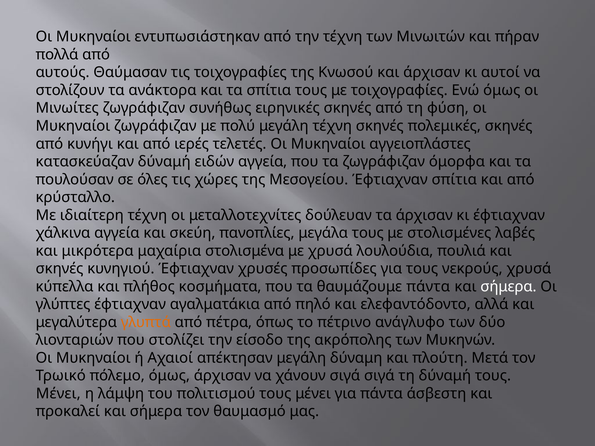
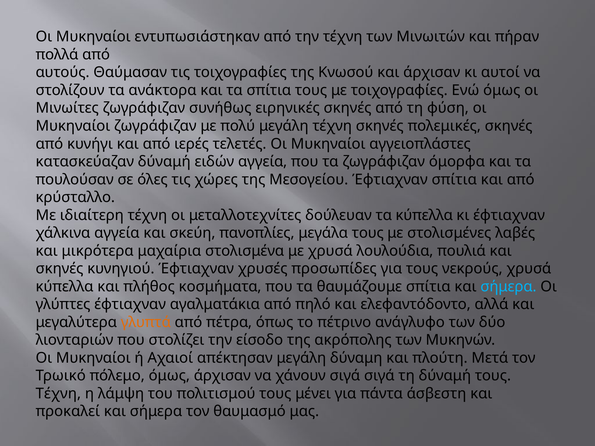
τα άρχισαν: άρχισαν -> κύπελλα (424, 215)
θαυμάζουμε πάντα: πάντα -> σπίτια (428, 287)
σήμερα colour: white -> light blue (508, 287)
Μένει: Μένει -> Τέχνη (58, 394)
